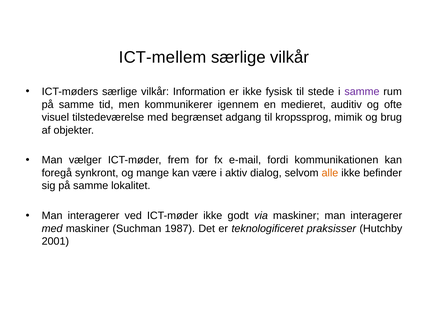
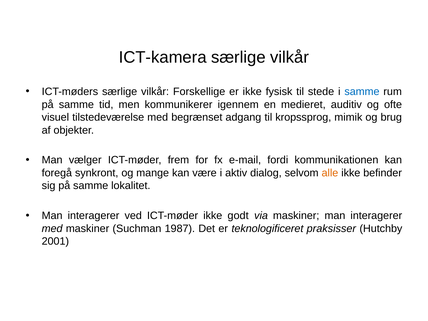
ICT-mellem: ICT-mellem -> ICT-kamera (163, 57)
Information: Information -> Forskellige (199, 92)
samme colour: purple -> blue (362, 92)
